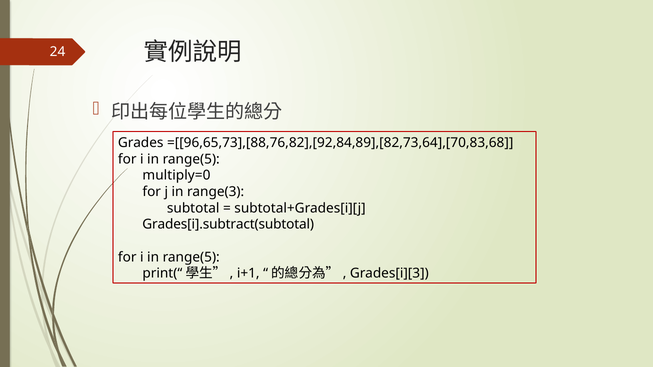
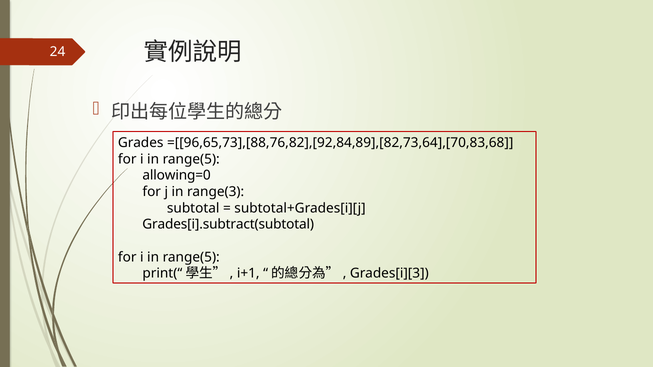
multiply=0: multiply=0 -> allowing=0 (177, 176)
